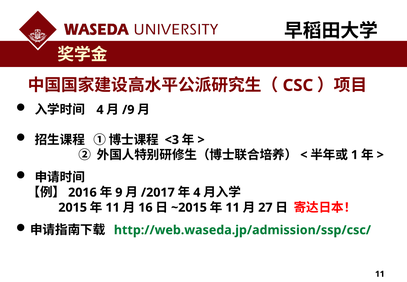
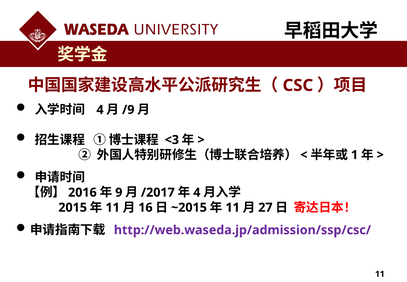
http://web.waseda.jp/admission/ssp/csc/ colour: green -> purple (242, 230)
